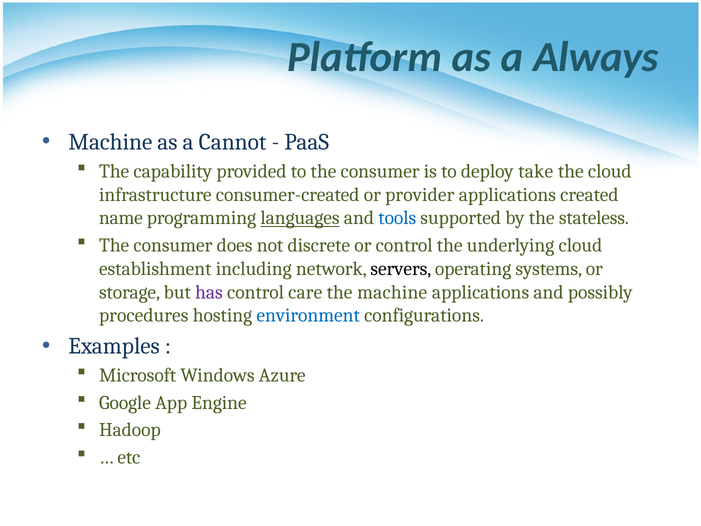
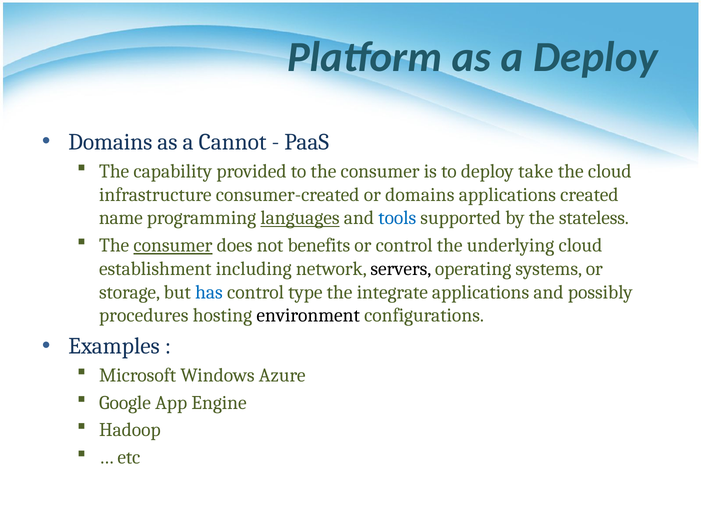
a Always: Always -> Deploy (596, 57)
Machine: Machine -> Domains (110, 142)
or provider: provider -> domains (420, 195)
consumer underline: none -> present (173, 245)
discrete: discrete -> benefits (319, 245)
has colour: purple -> blue (209, 292)
care: care -> type (305, 292)
the machine: machine -> integrate (392, 292)
environment colour: blue -> black (308, 315)
